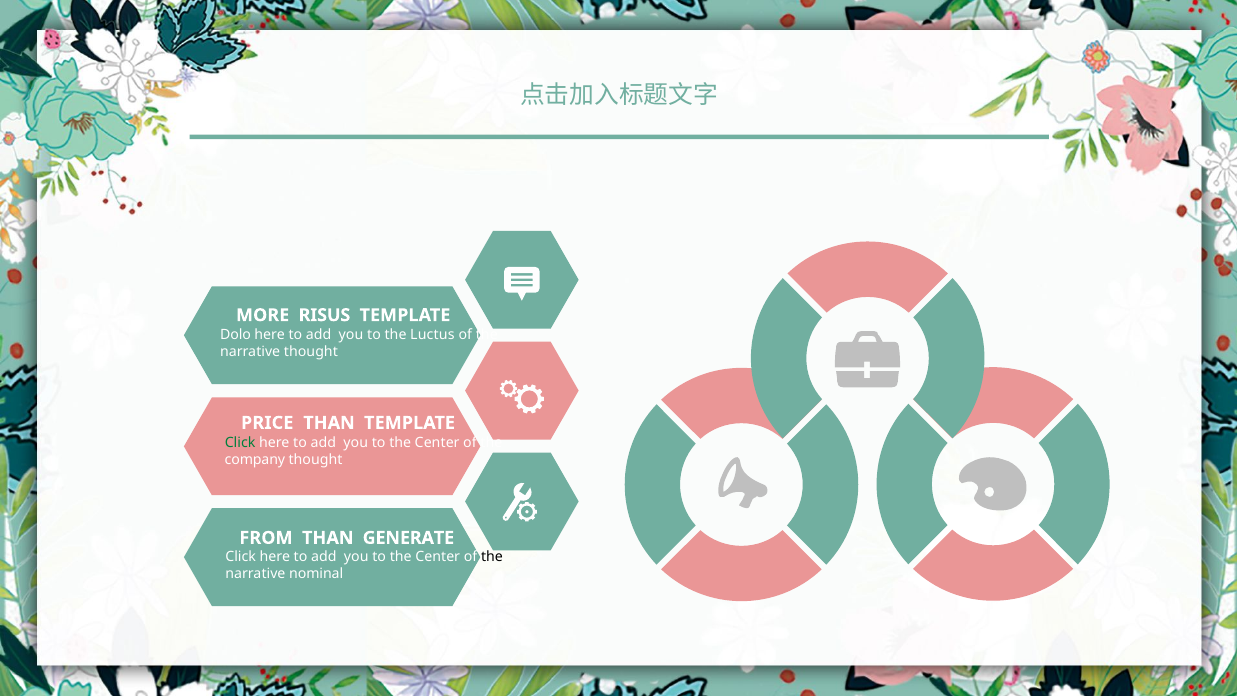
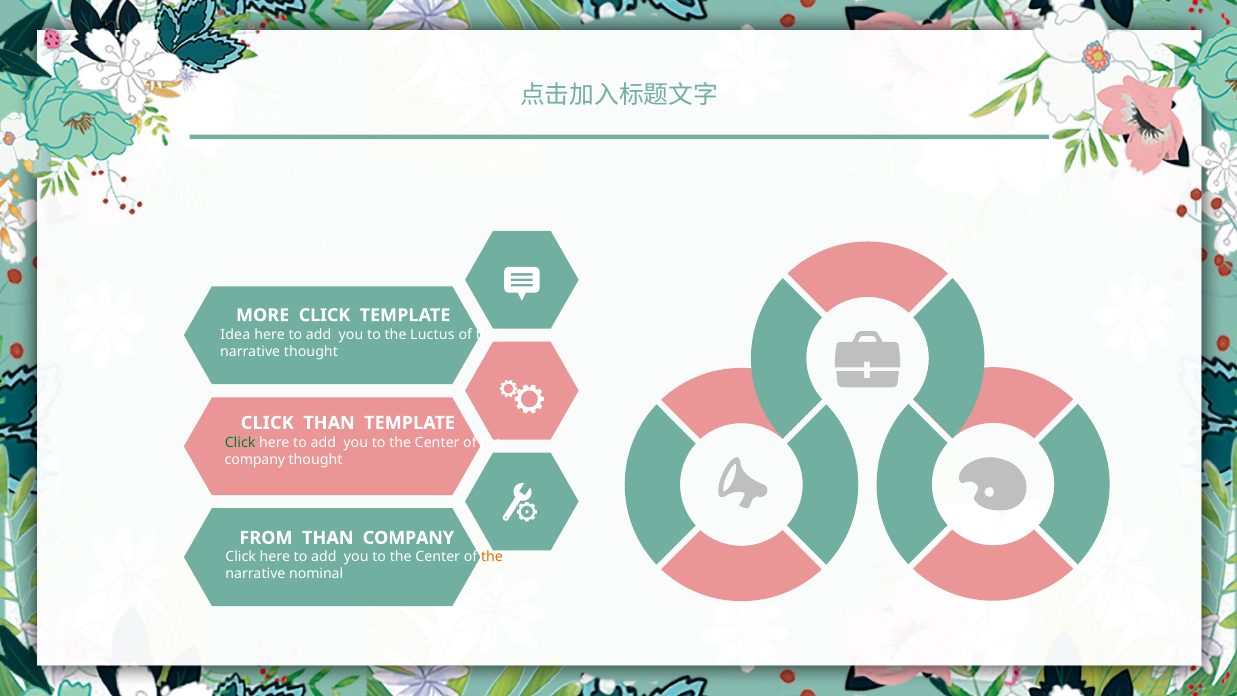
MORE RISUS: RISUS -> CLICK (324, 315)
Dolo: Dolo -> Idea (235, 335)
PRICE: PRICE -> CLICK (267, 423)
THAN GENERATE: GENERATE -> COMPANY (408, 538)
the colour: black -> orange (492, 557)
